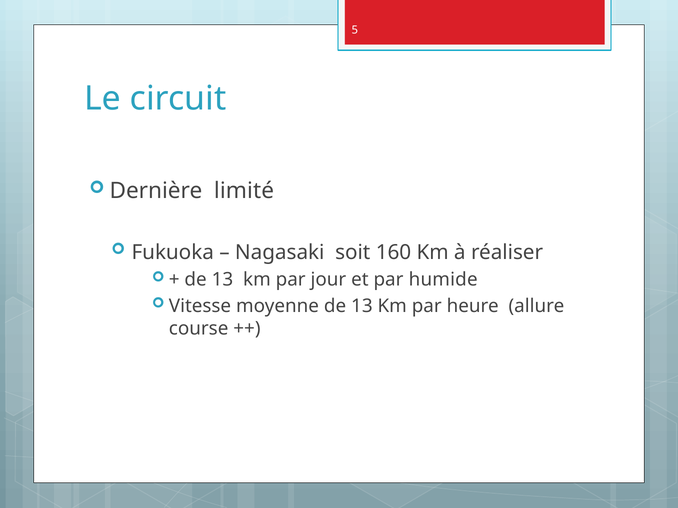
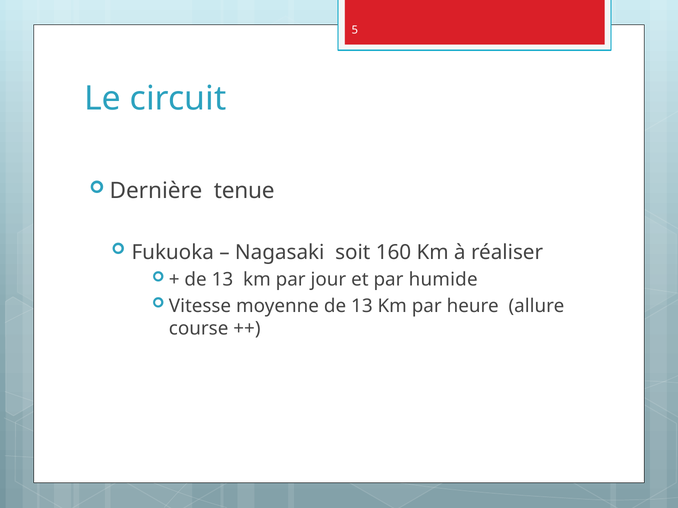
limité: limité -> tenue (244, 191)
